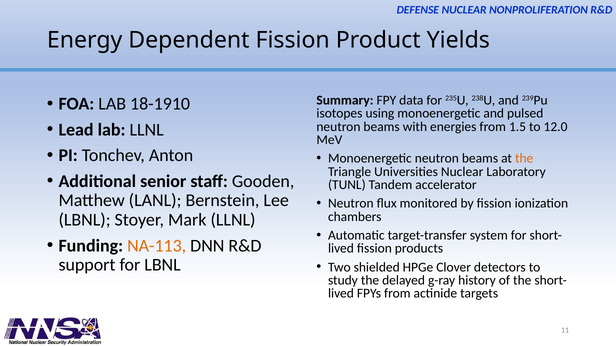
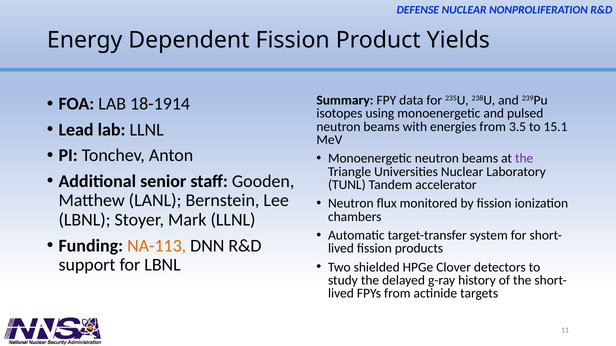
18-1910: 18-1910 -> 18-1914 (160, 104)
1.5: 1.5 -> 3.5 (518, 127)
12.0: 12.0 -> 15.1 (556, 127)
the colour: orange -> purple (524, 159)
